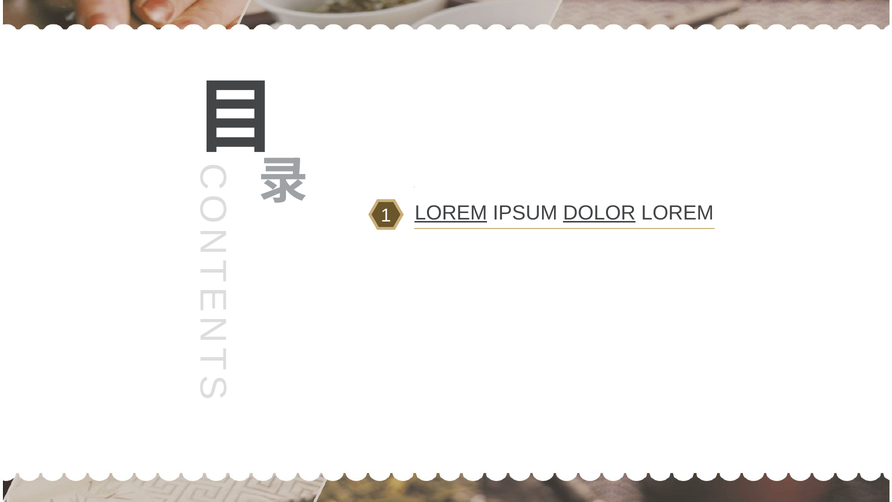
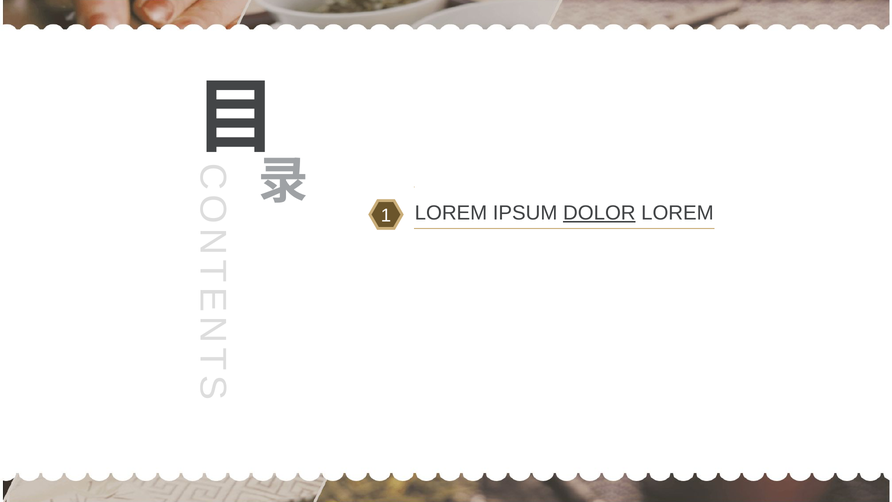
LOREM underline: present -> none (451, 213)
